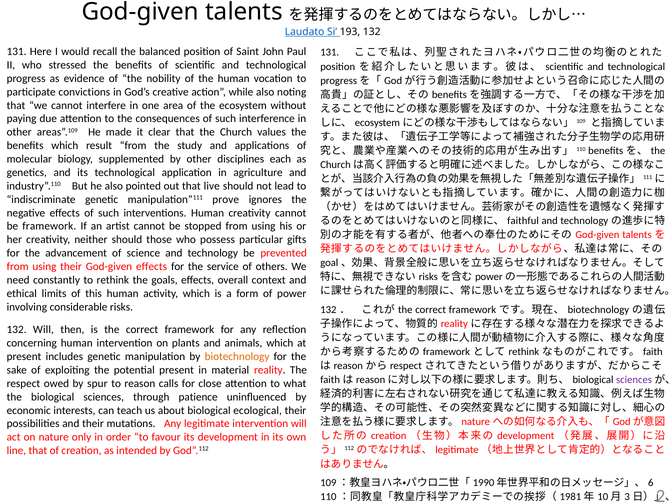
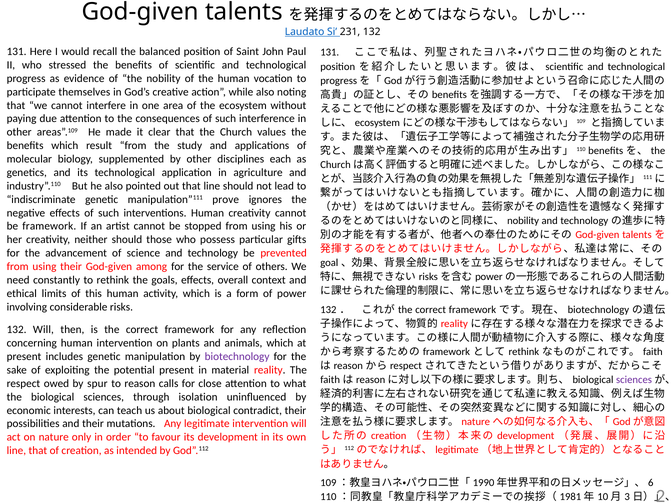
193: 193 -> 231 (350, 32)
convictions: convictions -> themselves (84, 92)
that live: live -> line (212, 186)
faithful: faithful -> nobility (523, 221)
God-given effects: effects -> among (152, 267)
biotechnology colour: orange -> purple (237, 357)
patience: patience -> isolation (198, 397)
ecological: ecological -> contradict (258, 410)
